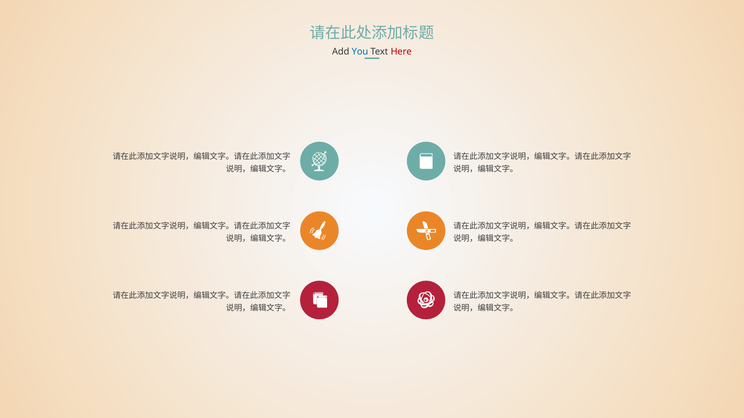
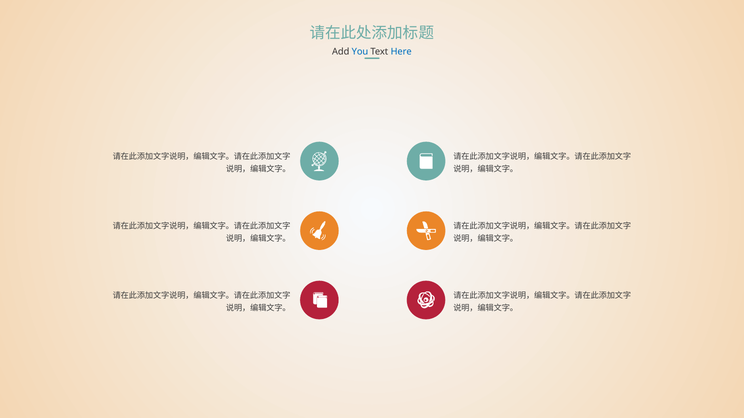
Here colour: red -> blue (401, 52)
